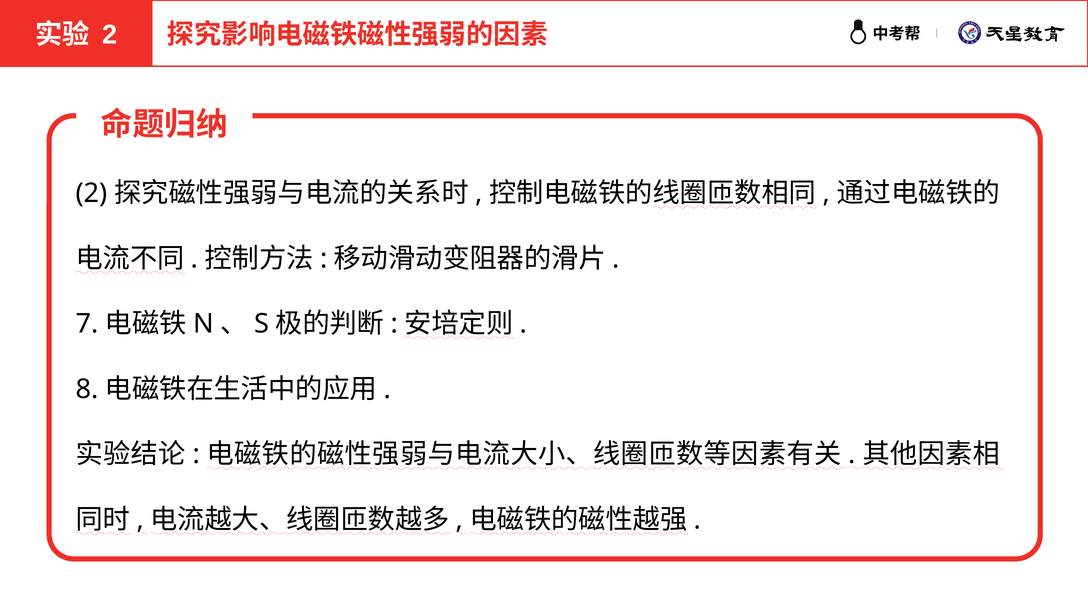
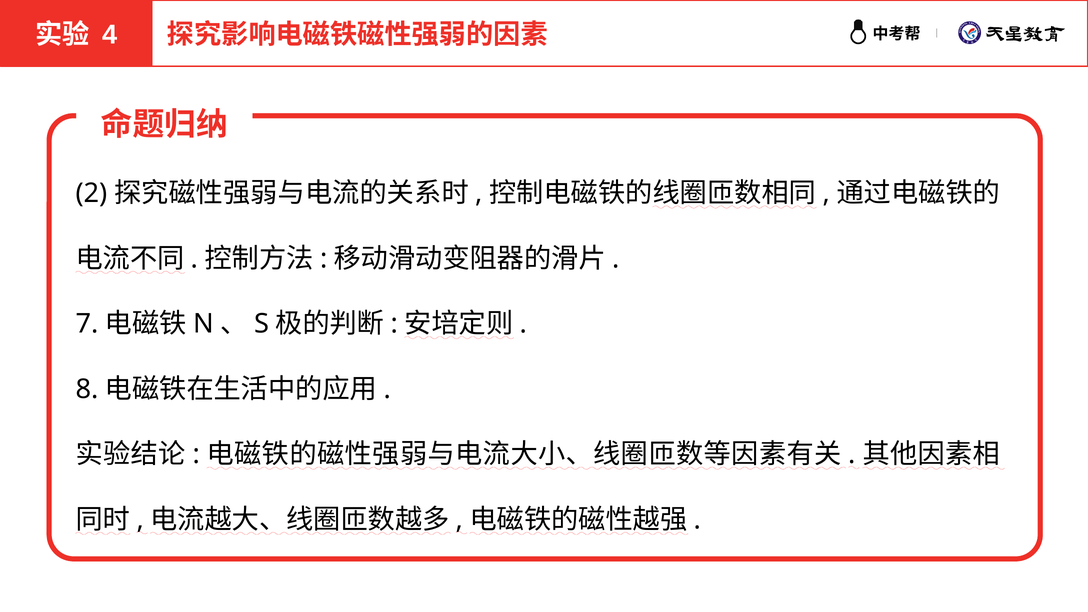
2: 2 -> 4 (110, 35)
